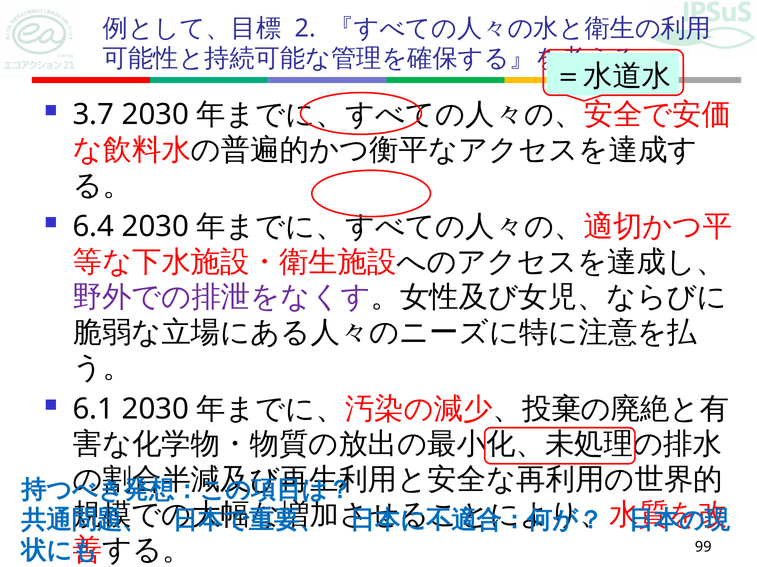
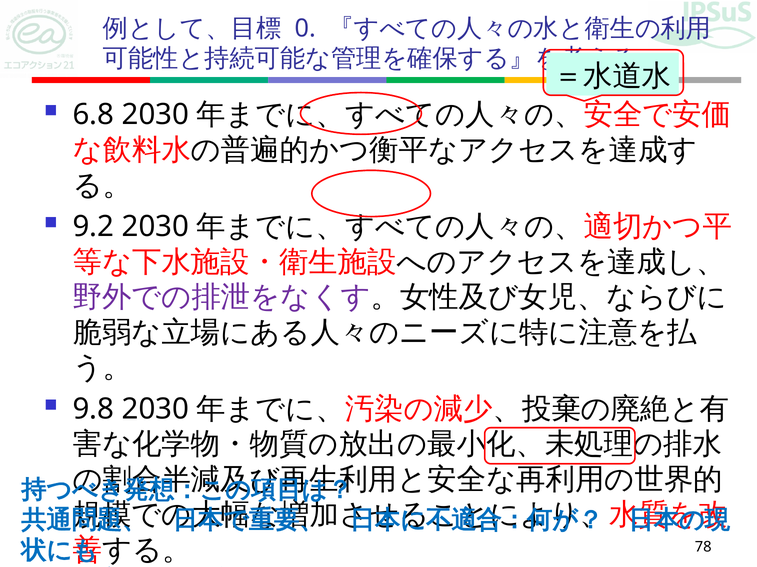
2: 2 -> 0 (305, 28)
3.7: 3.7 -> 6.8 (93, 115)
6.4: 6.4 -> 9.2 (93, 227)
6.1: 6.1 -> 9.8 (93, 409)
99: 99 -> 78 (703, 547)
